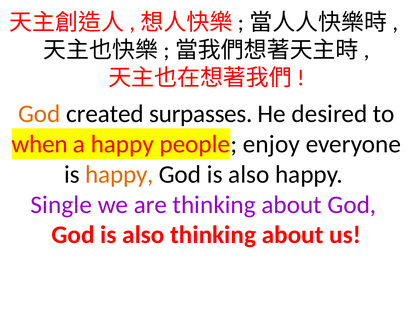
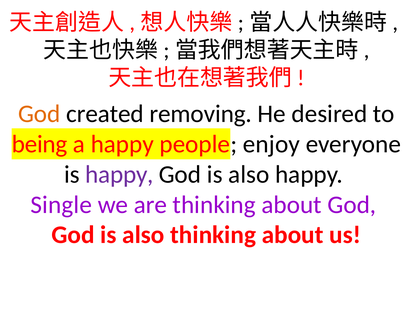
surpasses: surpasses -> removing (201, 114)
when: when -> being (40, 144)
happy colour: orange -> purple (119, 174)
